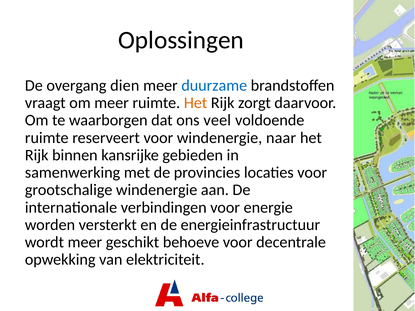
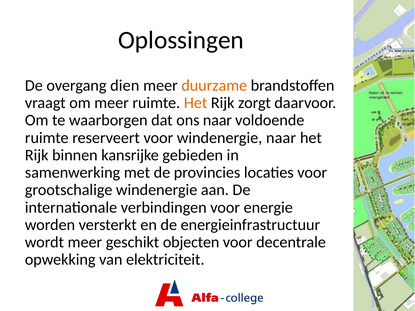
duurzame colour: blue -> orange (214, 86)
ons veel: veel -> naar (217, 120)
behoeve: behoeve -> objecten (191, 242)
